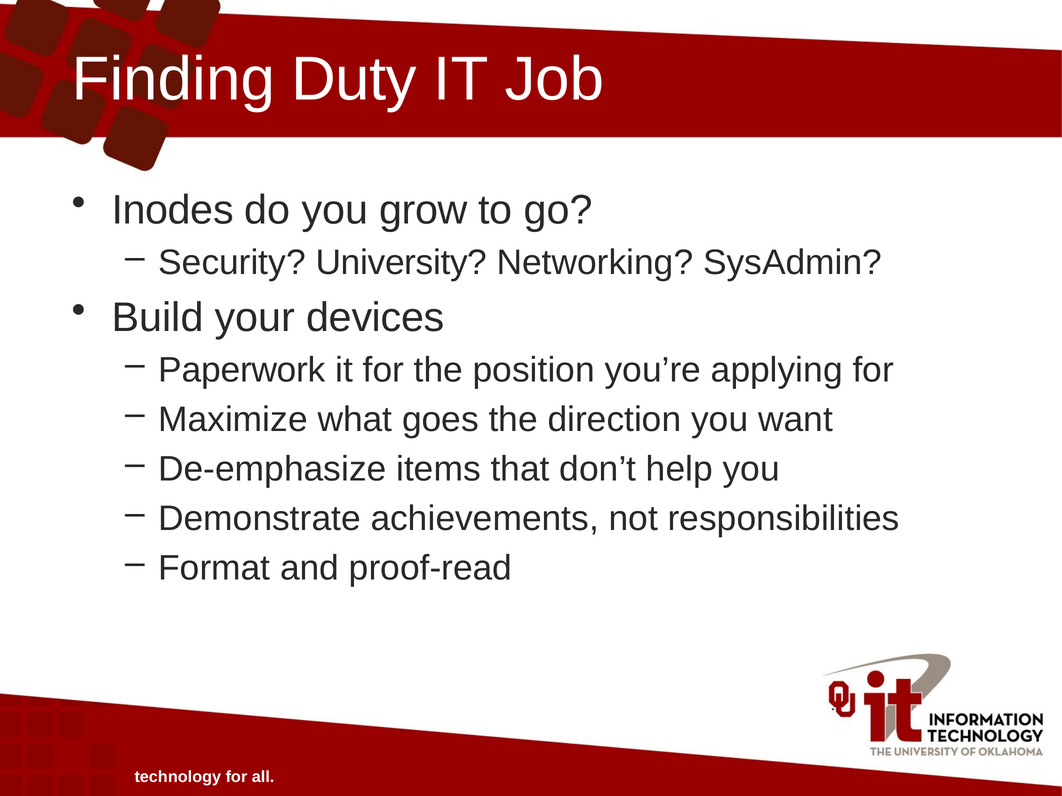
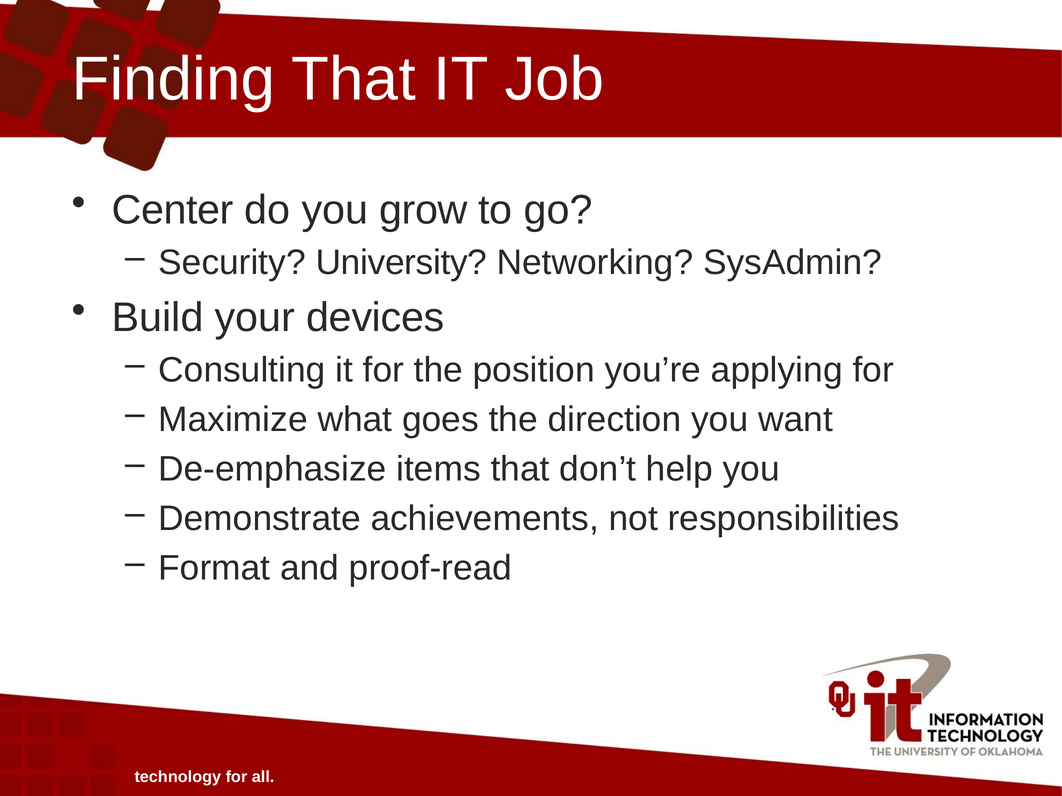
Finding Duty: Duty -> That (353, 79)
Inodes: Inodes -> Center (173, 210)
Paperwork: Paperwork -> Consulting (242, 370)
